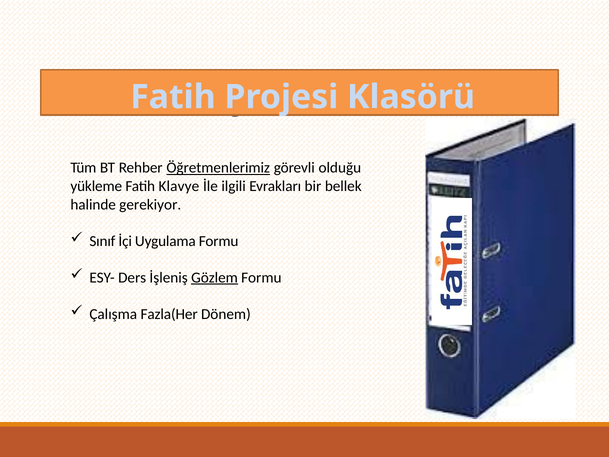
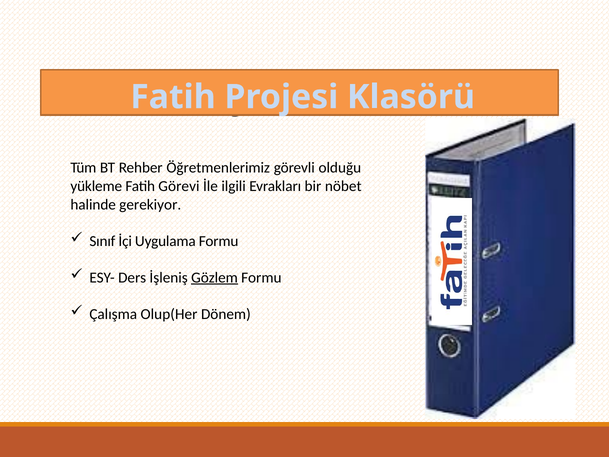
Öğretmenlerimiz underline: present -> none (218, 168)
Klavye: Klavye -> Görevi (179, 186)
bellek: bellek -> nöbet (343, 186)
Fazla(Her: Fazla(Her -> Olup(Her (169, 314)
